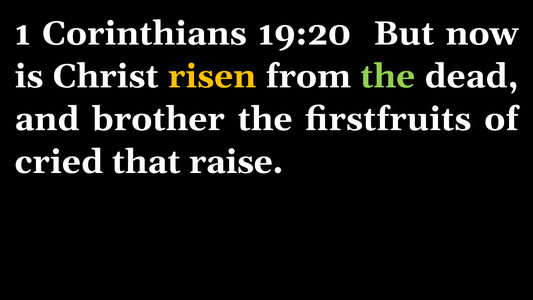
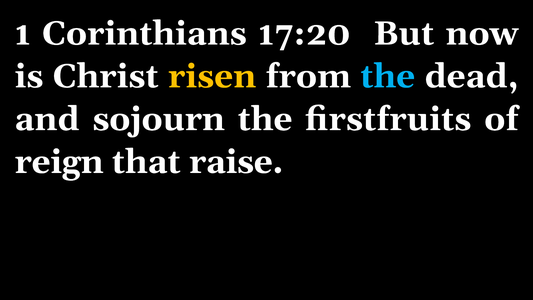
19:20: 19:20 -> 17:20 (304, 34)
the colour: light green -> light blue (388, 76)
brother: brother -> sojourn (159, 119)
cried: cried -> reign (59, 162)
